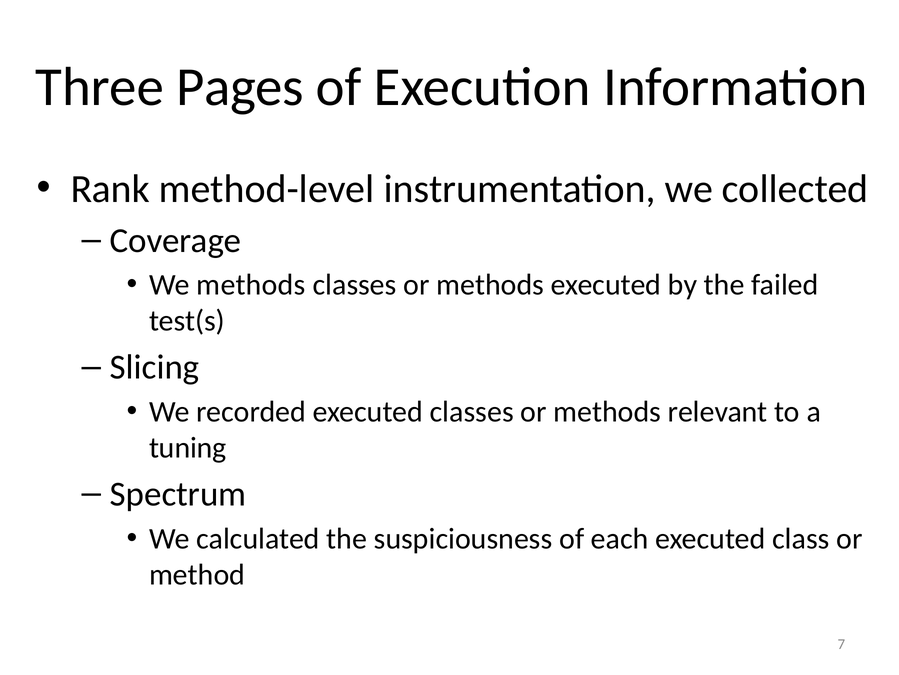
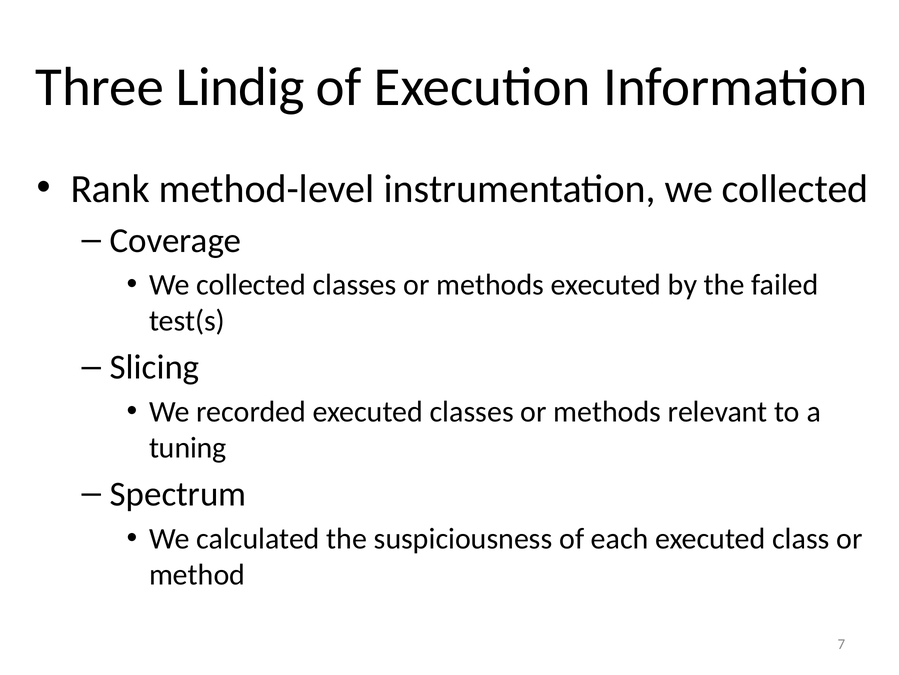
Pages: Pages -> Lindig (240, 87)
methods: methods -> collected (251, 285)
